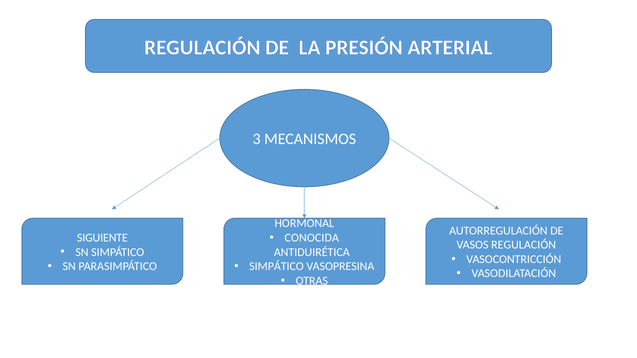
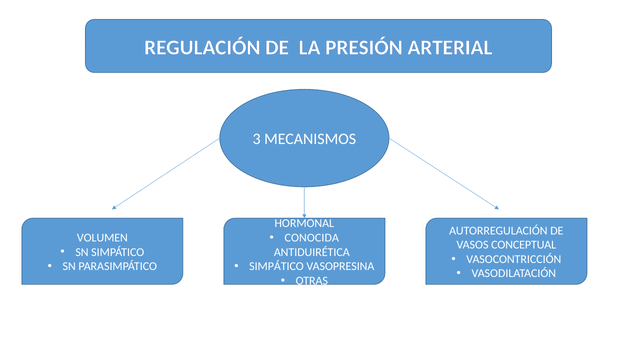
SIGUIENTE: SIGUIENTE -> VOLUMEN (102, 238)
VASOS REGULACIÓN: REGULACIÓN -> CONCEPTUAL (524, 245)
